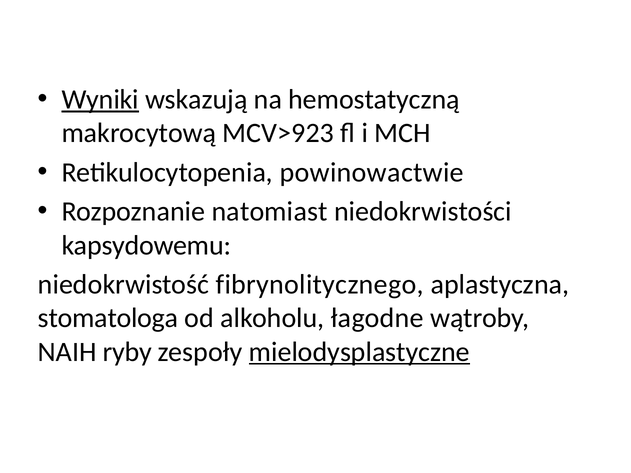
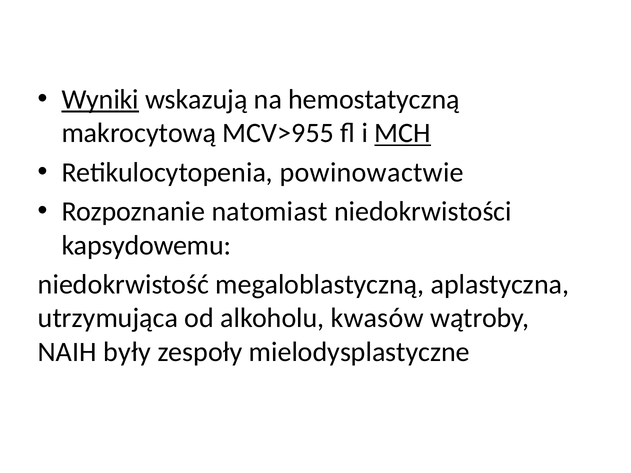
MCV>923: MCV>923 -> MCV>955 (278, 133)
MCH underline: none -> present (403, 133)
fibrynolitycznego: fibrynolitycznego -> megaloblastyczną (320, 285)
stomatologa: stomatologa -> utrzymująca (108, 318)
łagodne: łagodne -> kwasów (377, 318)
ryby: ryby -> były (127, 352)
mielodysplastyczne underline: present -> none (359, 352)
